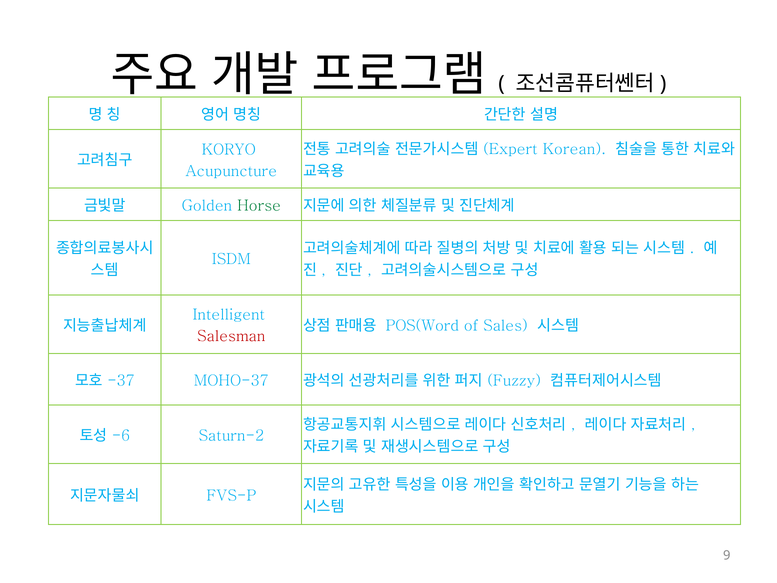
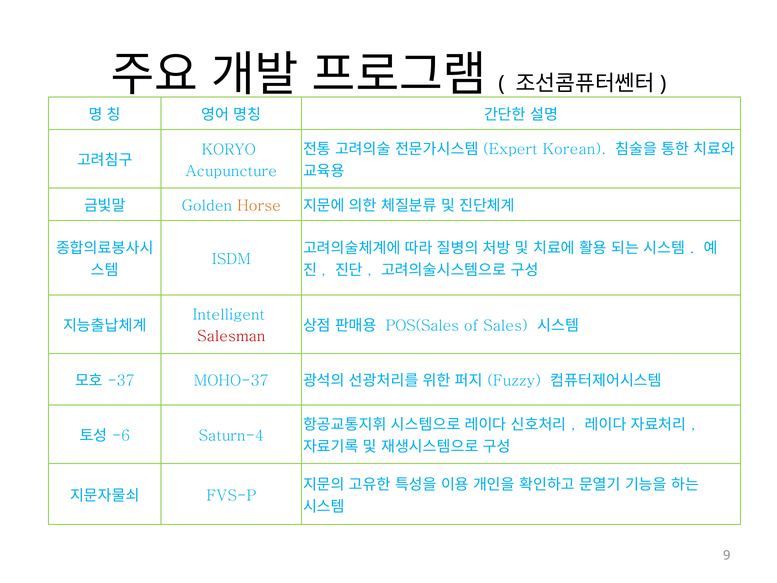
Horse colour: green -> orange (259, 206)
POS(Word: POS(Word -> POS(Sales (422, 326)
Saturn-2: Saturn-2 -> Saturn-4 (231, 436)
